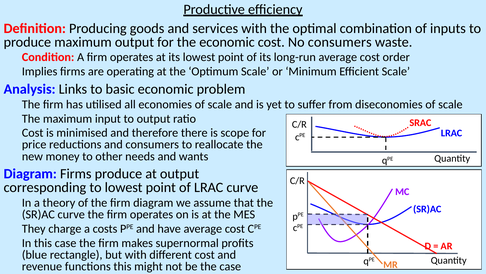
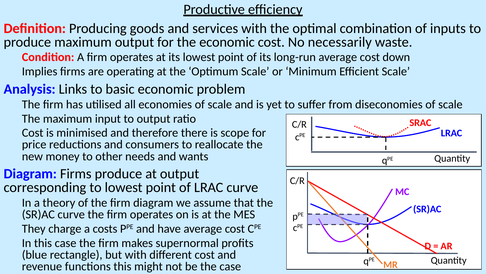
No consumers: consumers -> necessarily (340, 42)
order: order -> down (396, 57)
